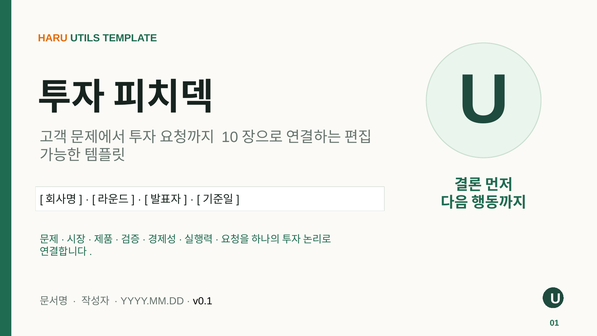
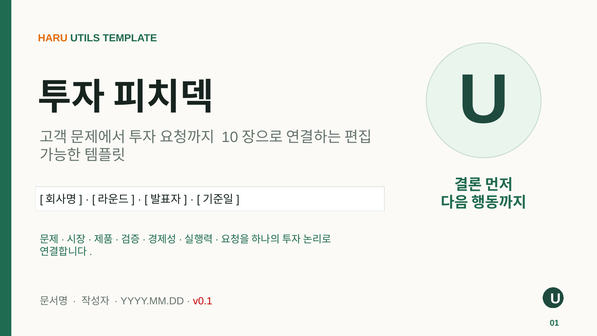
v0.1 colour: black -> red (203, 301)
